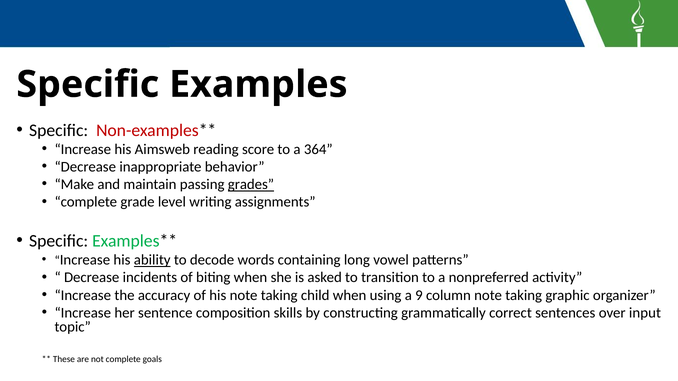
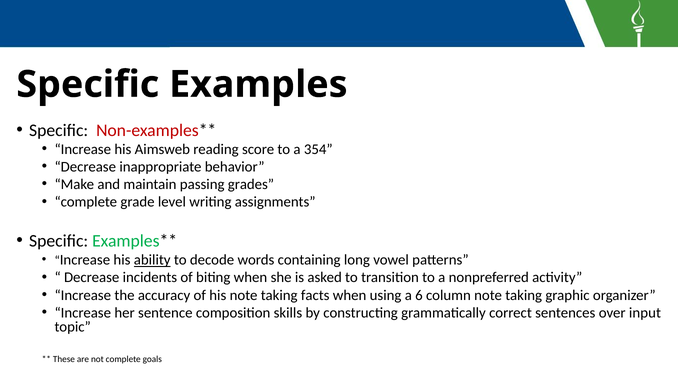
364: 364 -> 354 (318, 150)
grades underline: present -> none (251, 185)
child: child -> facts (315, 295)
9: 9 -> 6 (419, 295)
